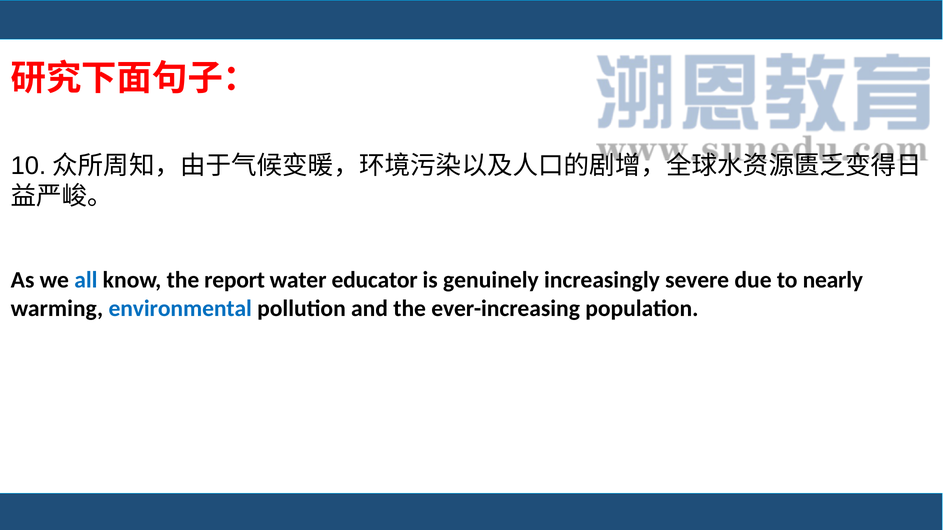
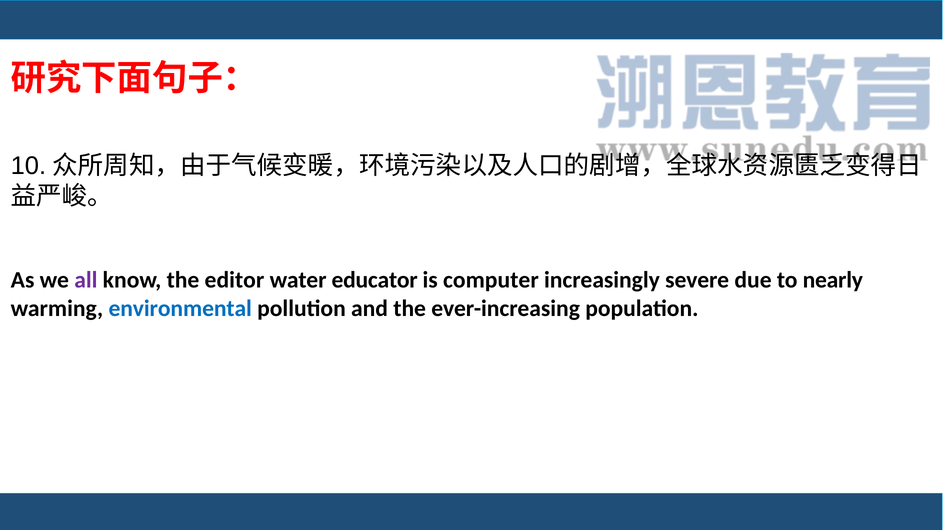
all colour: blue -> purple (86, 280)
report: report -> editor (234, 280)
genuinely: genuinely -> computer (491, 280)
